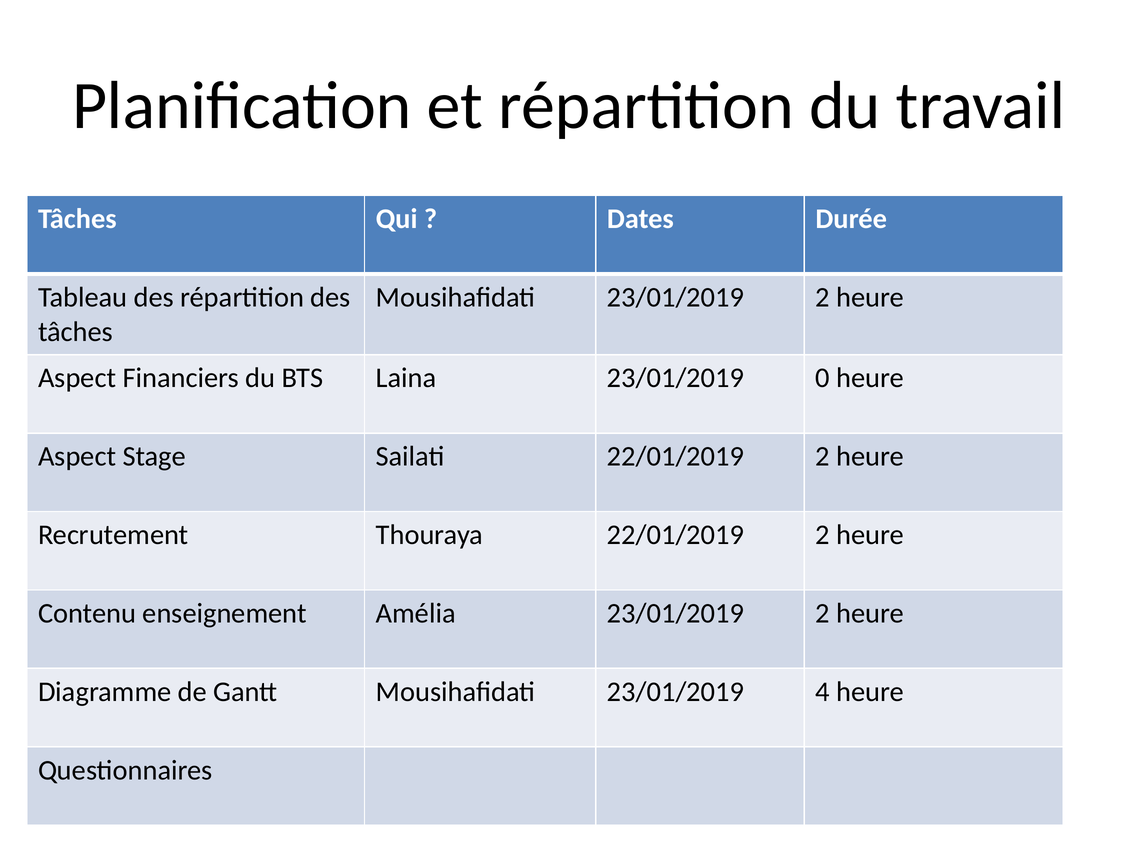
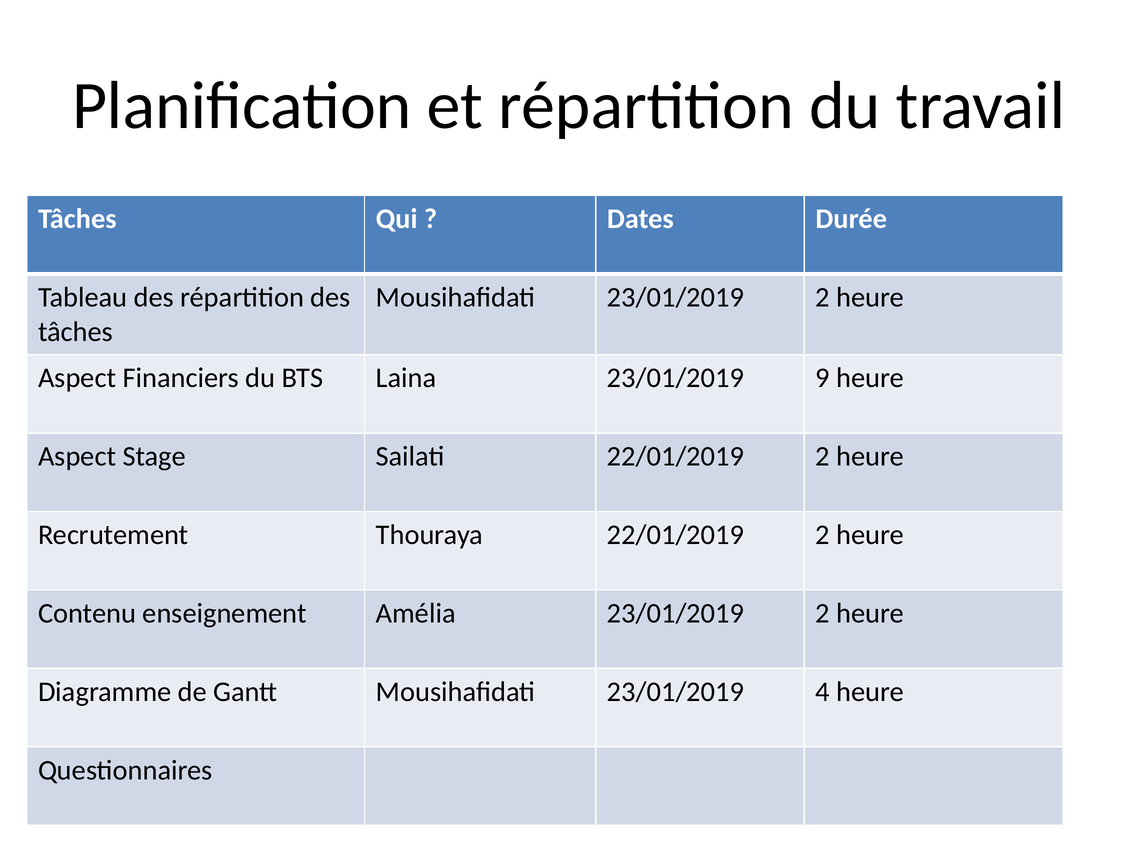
0: 0 -> 9 (823, 378)
